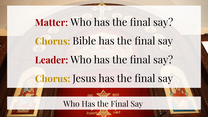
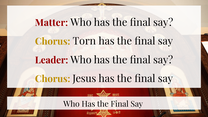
Bible: Bible -> Torn (84, 41)
